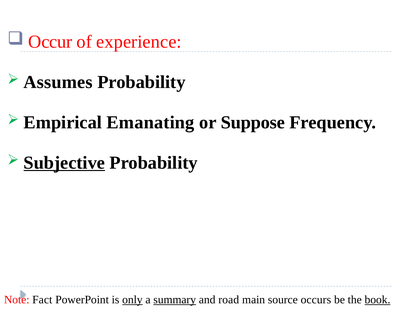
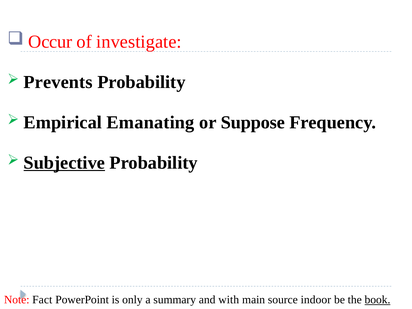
experience: experience -> investigate (139, 42)
Assumes: Assumes -> Prevents (58, 82)
only underline: present -> none (132, 300)
summary underline: present -> none (175, 300)
road: road -> with (229, 300)
occurs: occurs -> indoor (316, 300)
